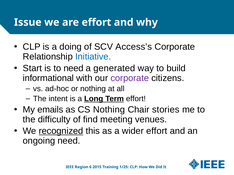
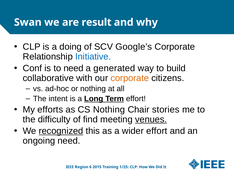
Issue: Issue -> Swan (28, 22)
are effort: effort -> result (96, 22)
Access’s: Access’s -> Google’s (134, 47)
Start: Start -> Conf (32, 68)
informational: informational -> collaborative (48, 78)
corporate colour: purple -> orange (130, 78)
emails: emails -> efforts (50, 110)
venues underline: none -> present (151, 120)
